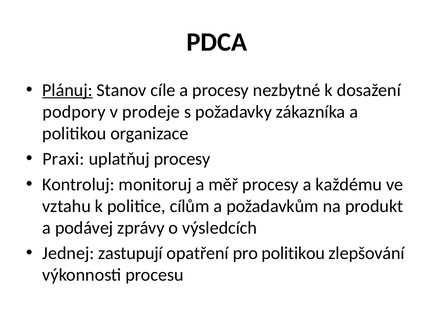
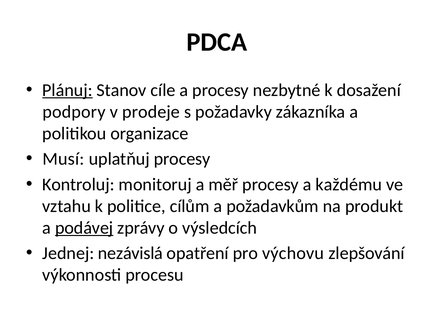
Praxi: Praxi -> Musí (63, 159)
podávej underline: none -> present (84, 228)
zastupují: zastupují -> nezávislá (130, 254)
pro politikou: politikou -> výchovu (293, 254)
